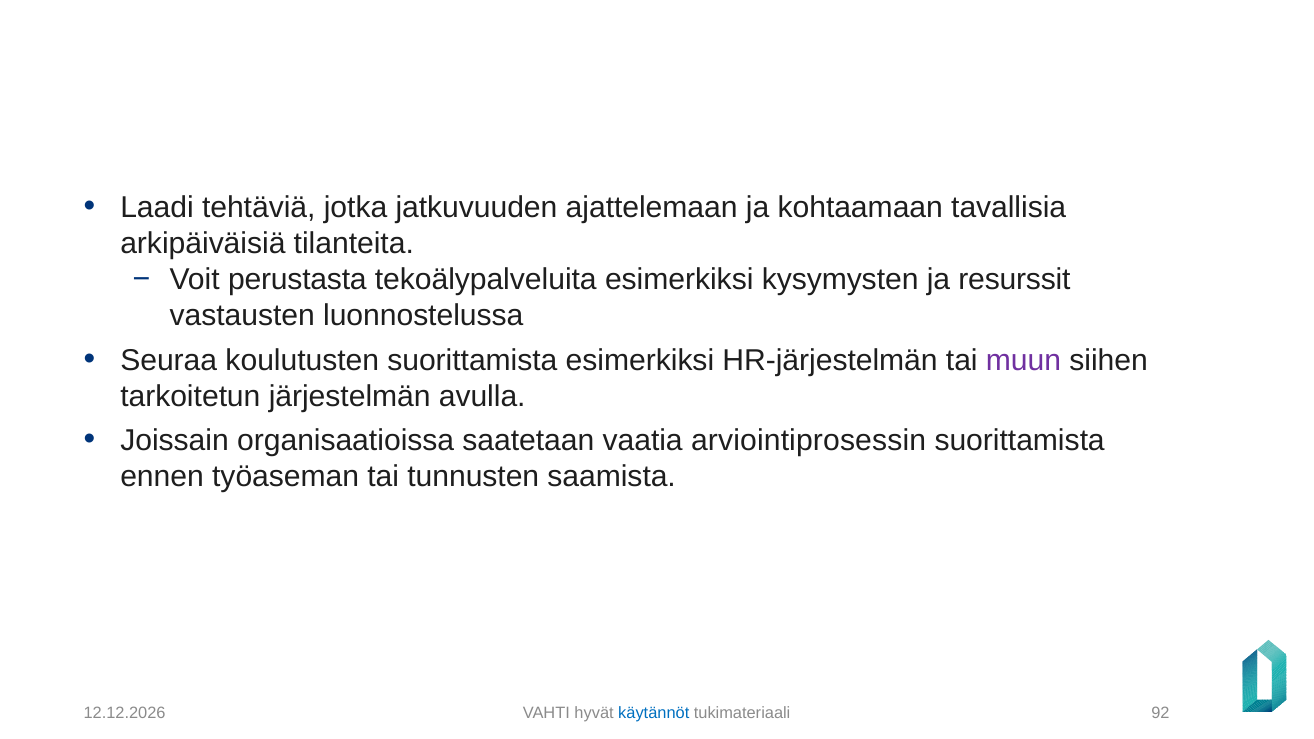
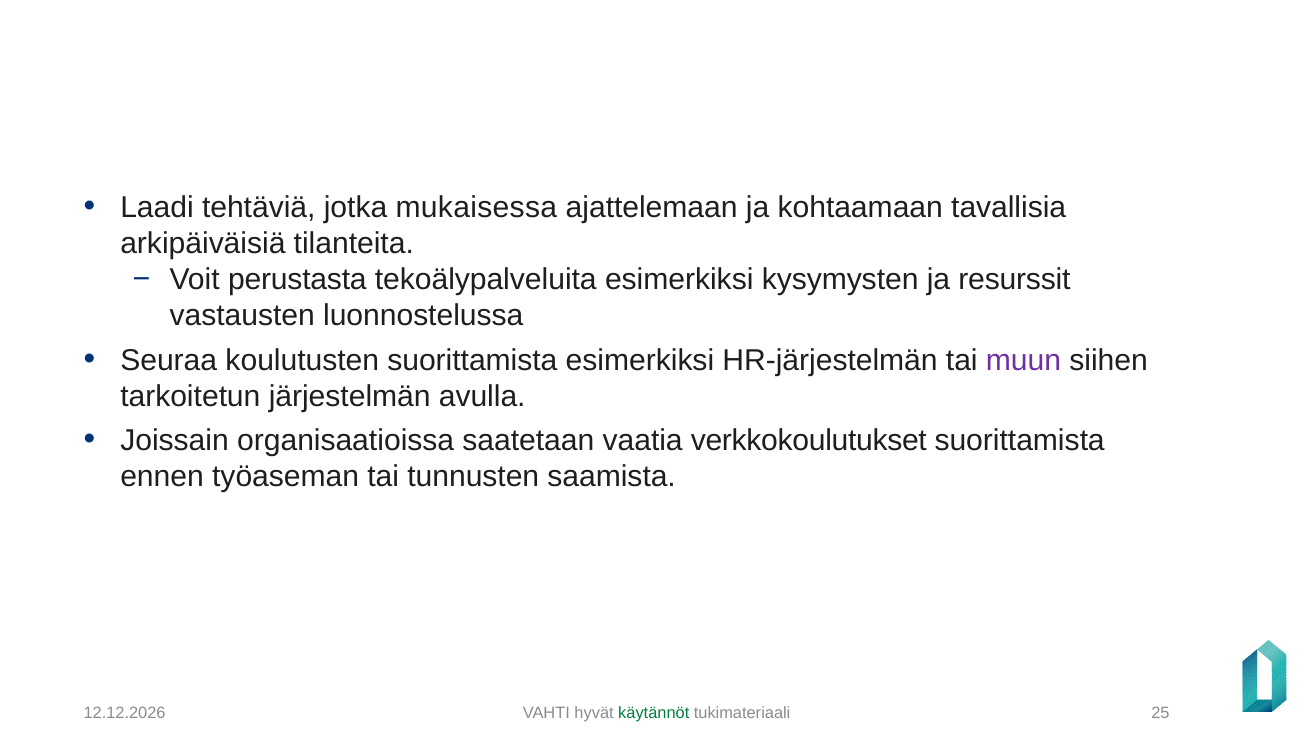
jatkuvuuden: jatkuvuuden -> mukaisessa (476, 207)
arviointiprosessin: arviointiprosessin -> verkkokoulutukset (809, 441)
käytännöt colour: blue -> green (654, 713)
92: 92 -> 25 (1160, 713)
